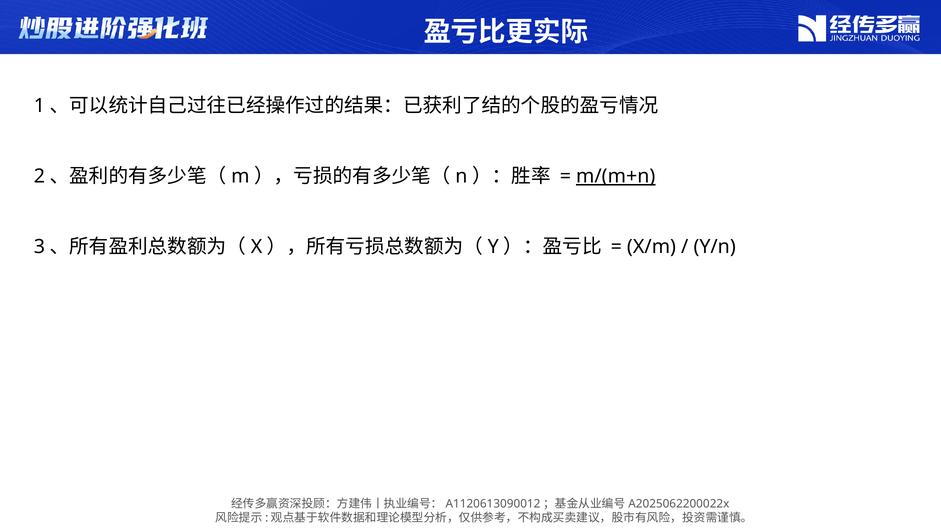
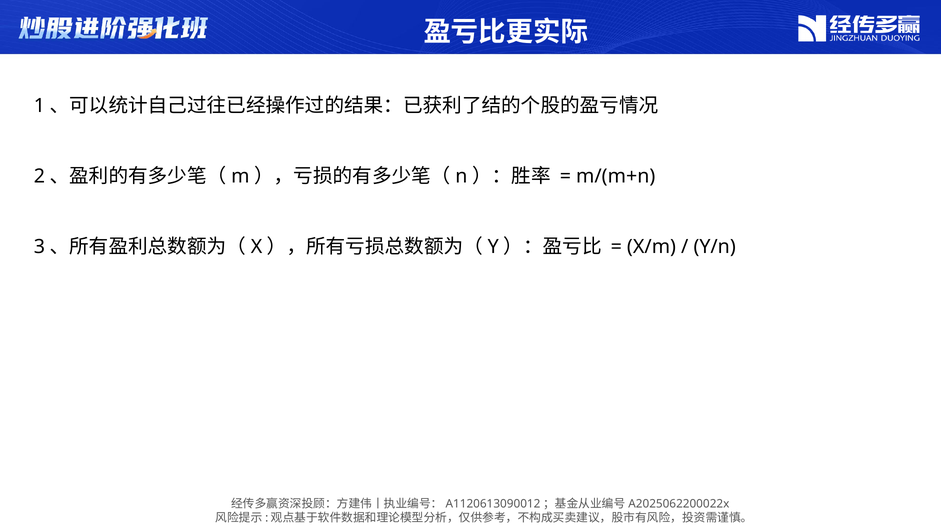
m/(m+n underline: present -> none (616, 176)
